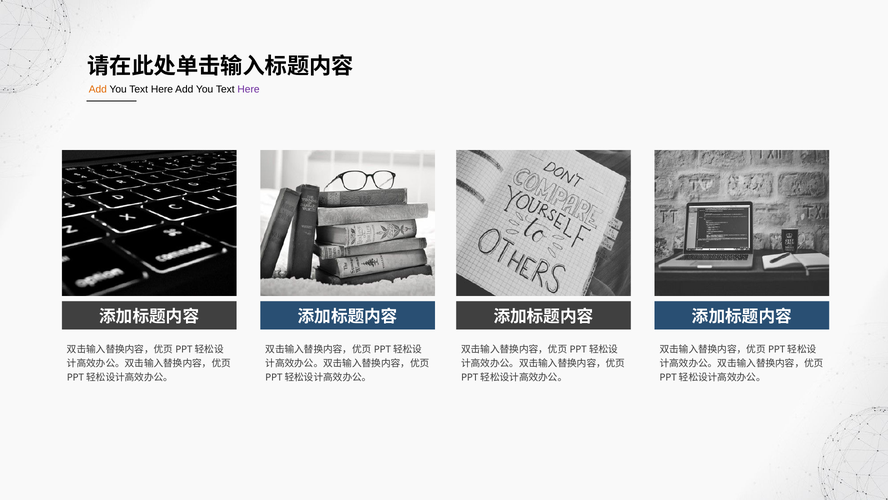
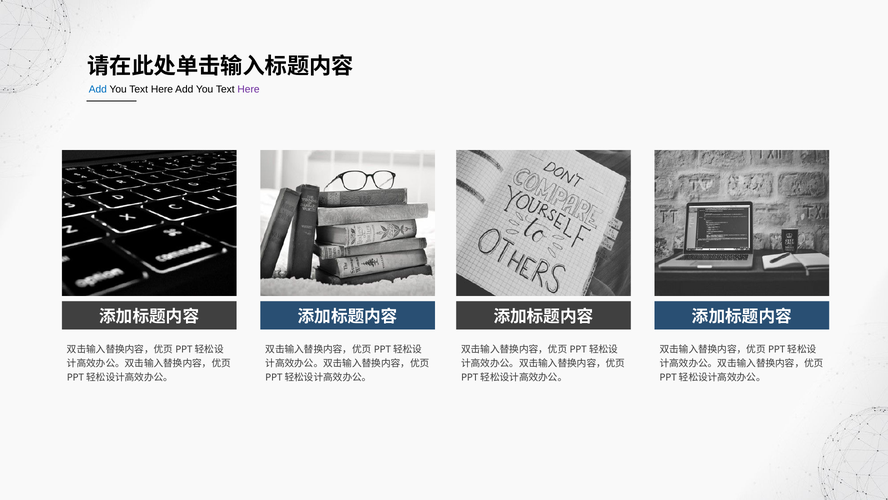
Add colour: orange -> blue (98, 89)
